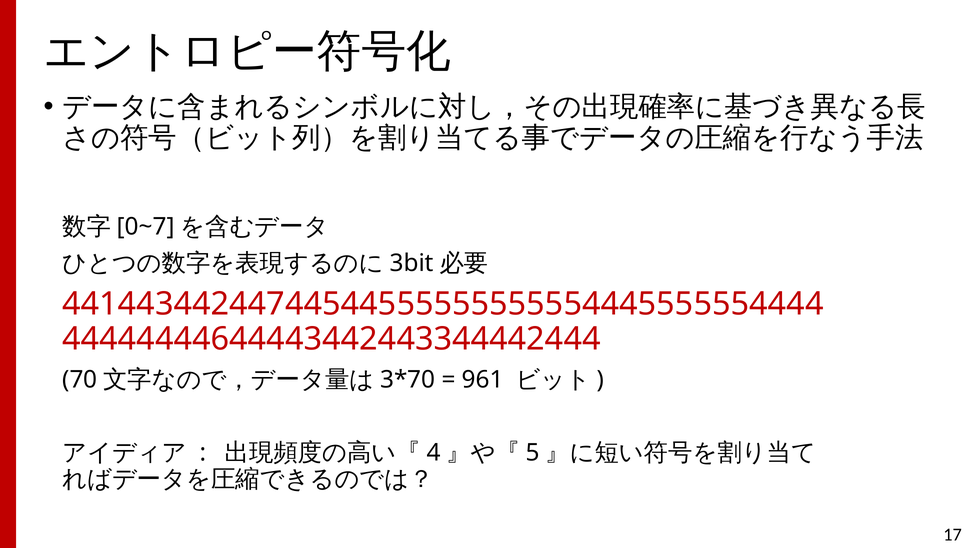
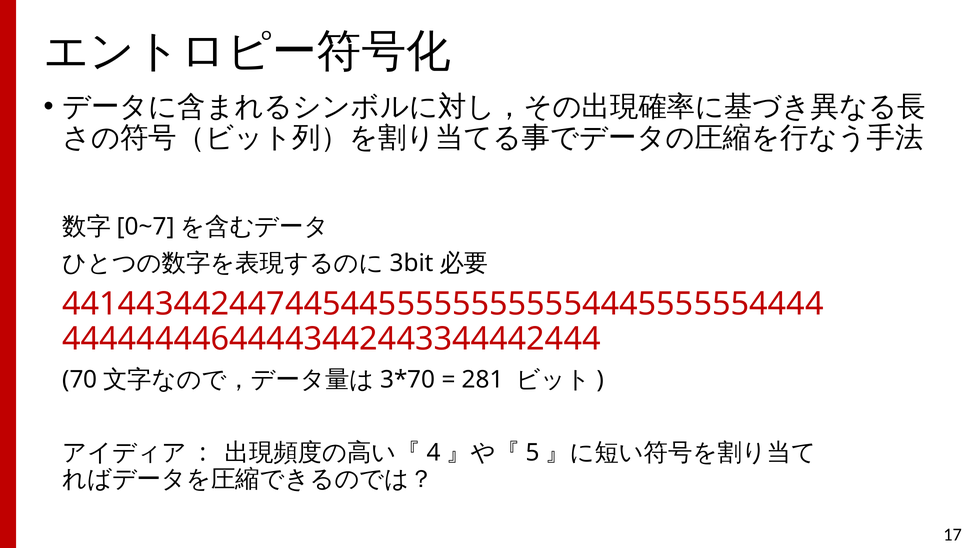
961: 961 -> 281 (483, 380)
